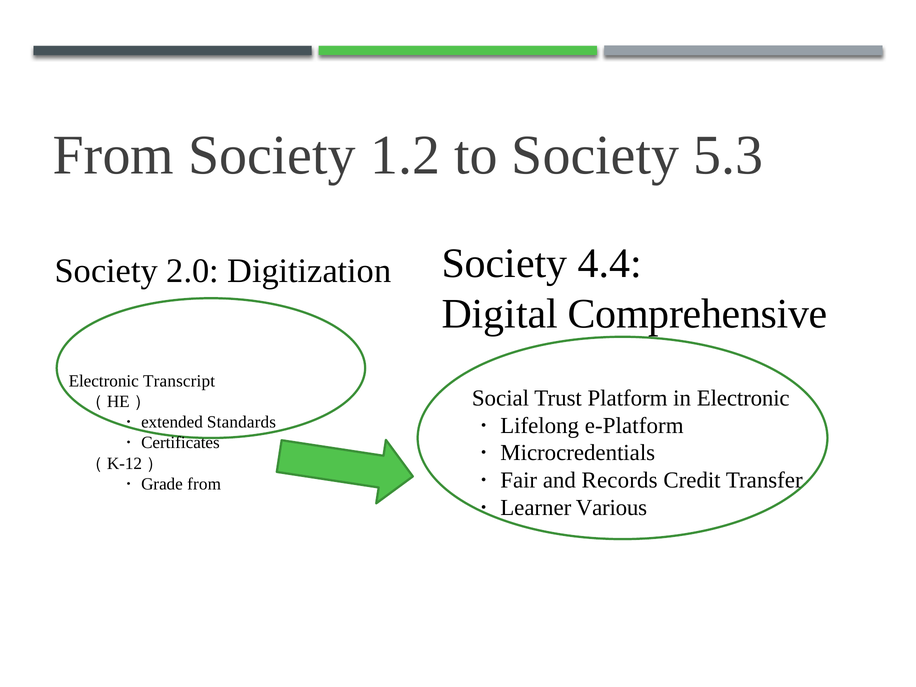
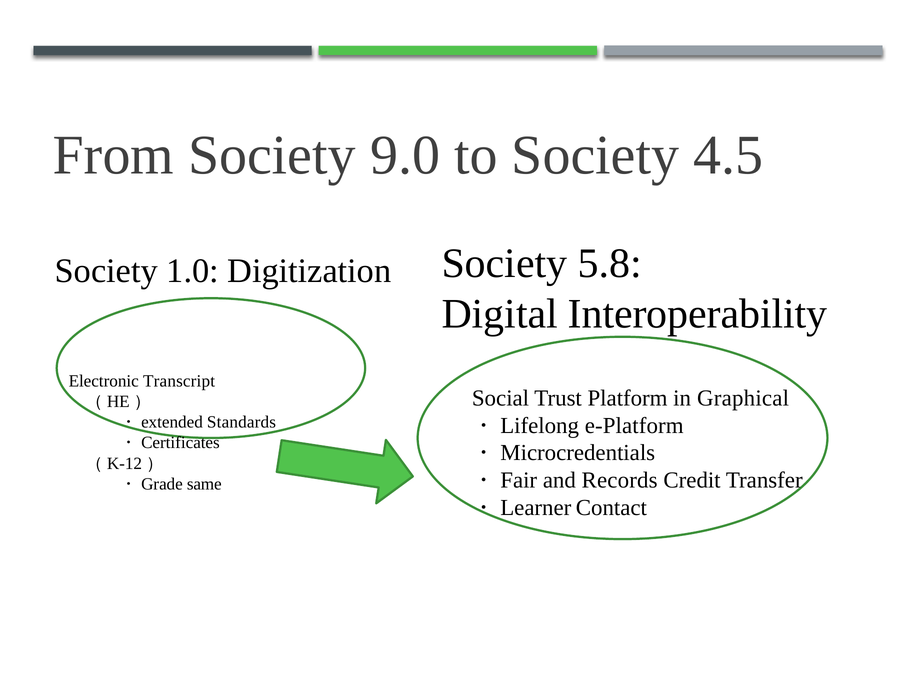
1.2: 1.2 -> 9.0 (405, 155)
5.3: 5.3 -> 4.5 (728, 155)
2.0: 2.0 -> 1.0 (193, 271)
4.4: 4.4 -> 5.8 (610, 263)
Comprehensive: Comprehensive -> Interoperability (697, 314)
in Electronic: Electronic -> Graphical (743, 398)
from: from -> same (204, 484)
Various: Various -> Contact (611, 508)
